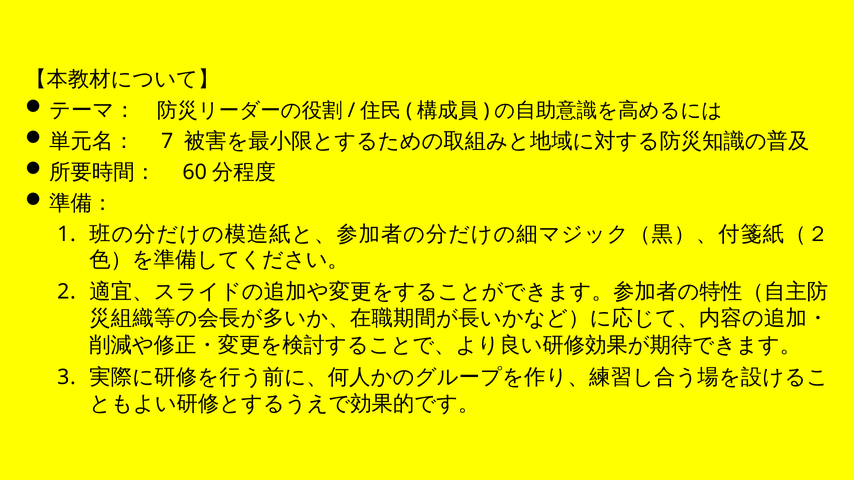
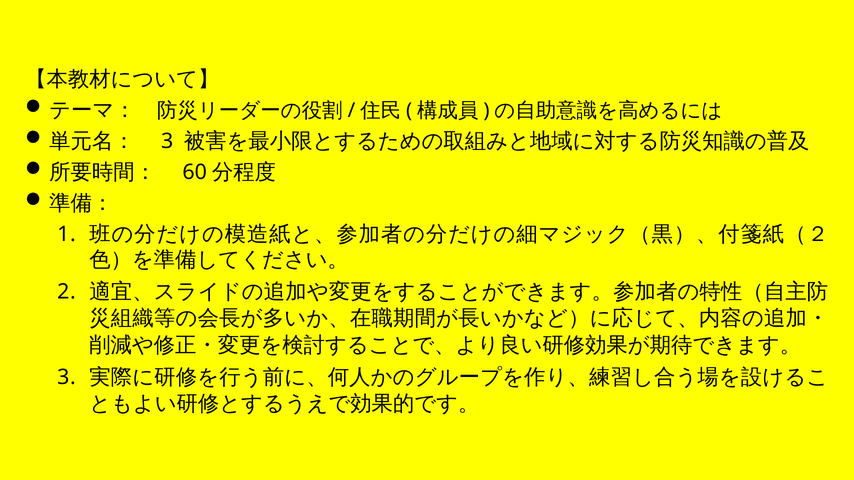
7: 7 -> 3 (167, 141)
